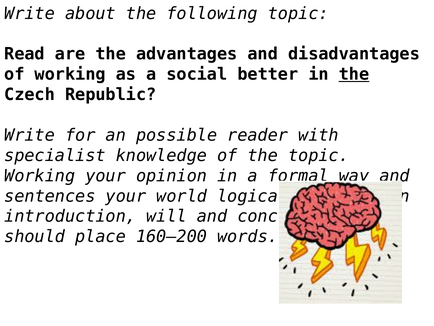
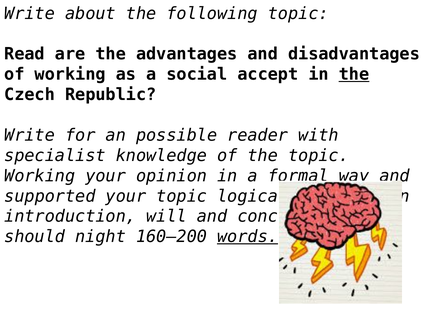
better: better -> accept (268, 74)
sentences: sentences -> supported (50, 196)
your world: world -> topic (182, 196)
place: place -> night (101, 236)
words underline: none -> present (248, 236)
